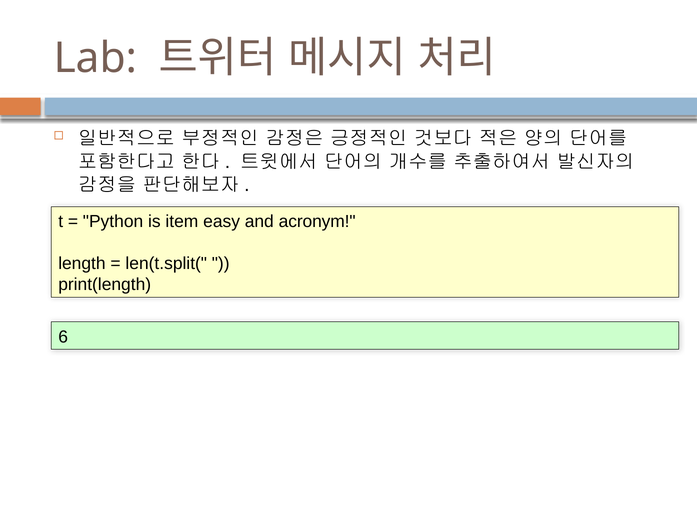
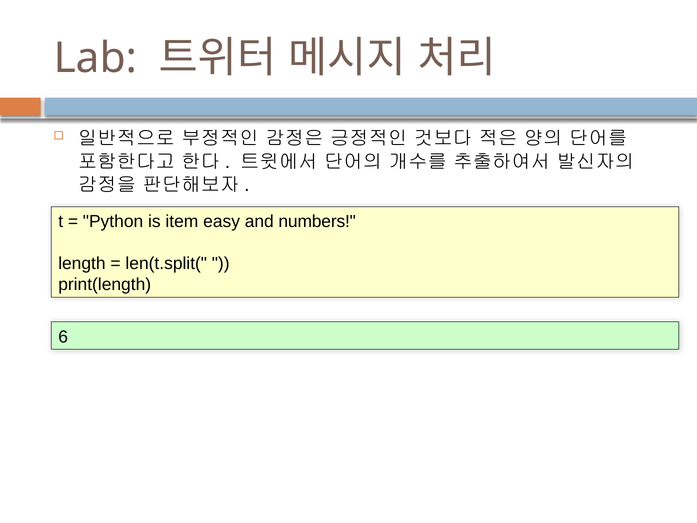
acronym: acronym -> numbers (317, 222)
